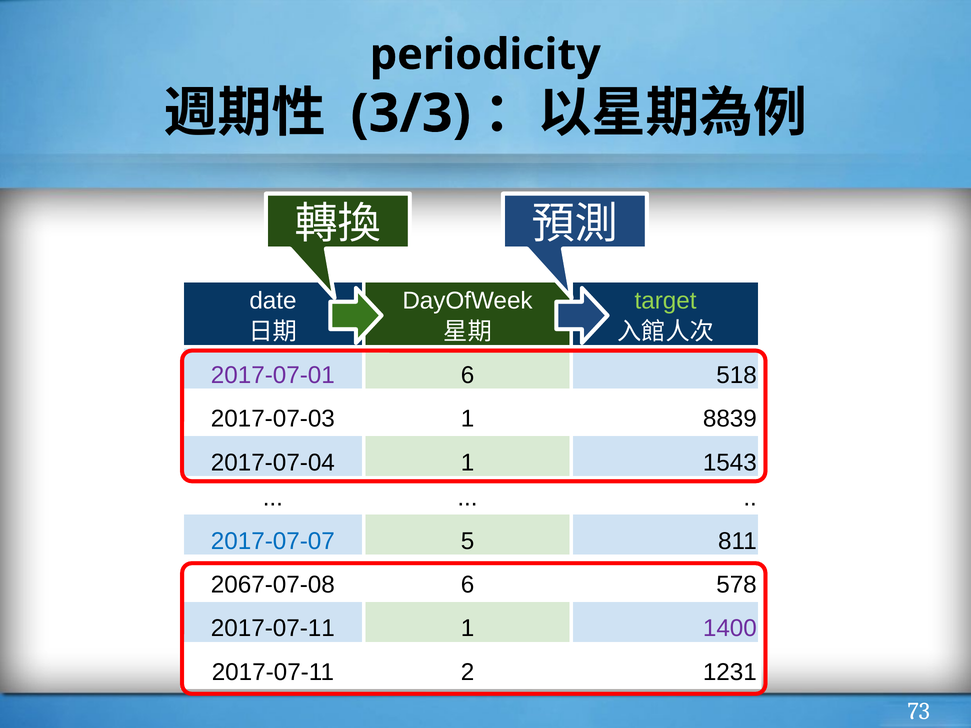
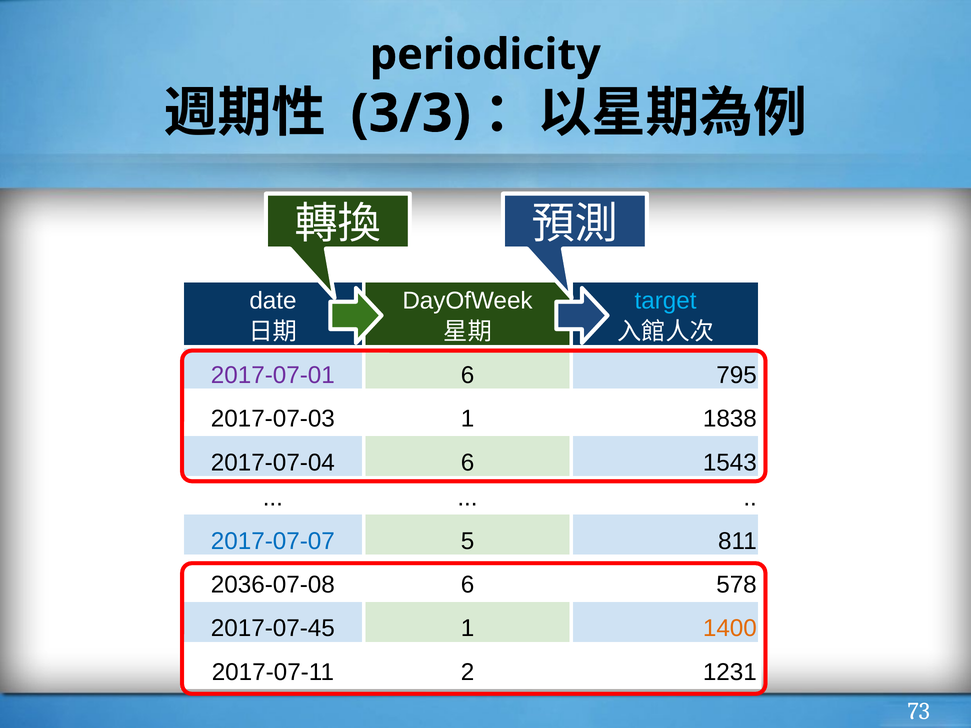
target colour: light green -> light blue (666, 301)
518: 518 -> 795 (737, 375)
8839: 8839 -> 1838 (730, 419)
2017-07-04 1: 1 -> 6 (468, 463)
2067-07-08: 2067-07-08 -> 2036-07-08 (273, 585)
2017-07-11: 2017-07-11 -> 2017-07-45 (273, 629)
1400 colour: purple -> orange (730, 629)
